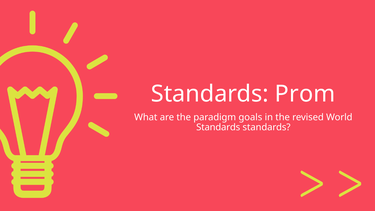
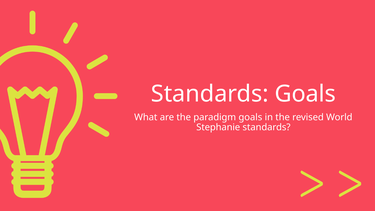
Standards Prom: Prom -> Goals (305, 94)
Standards: Standards -> Stephanie (218, 127)
